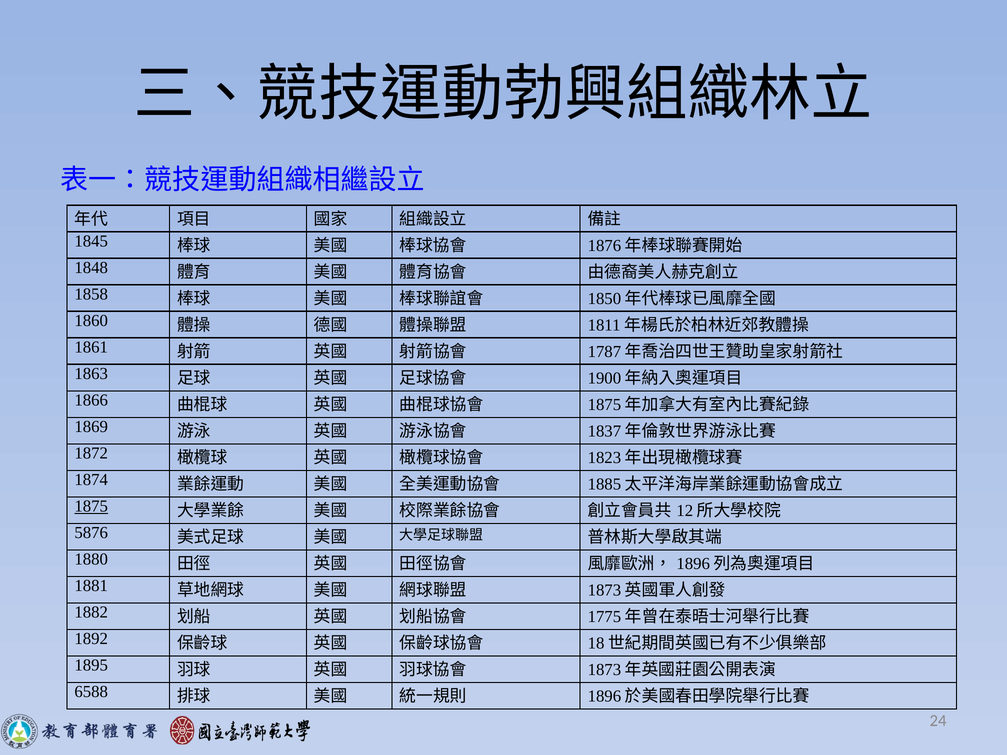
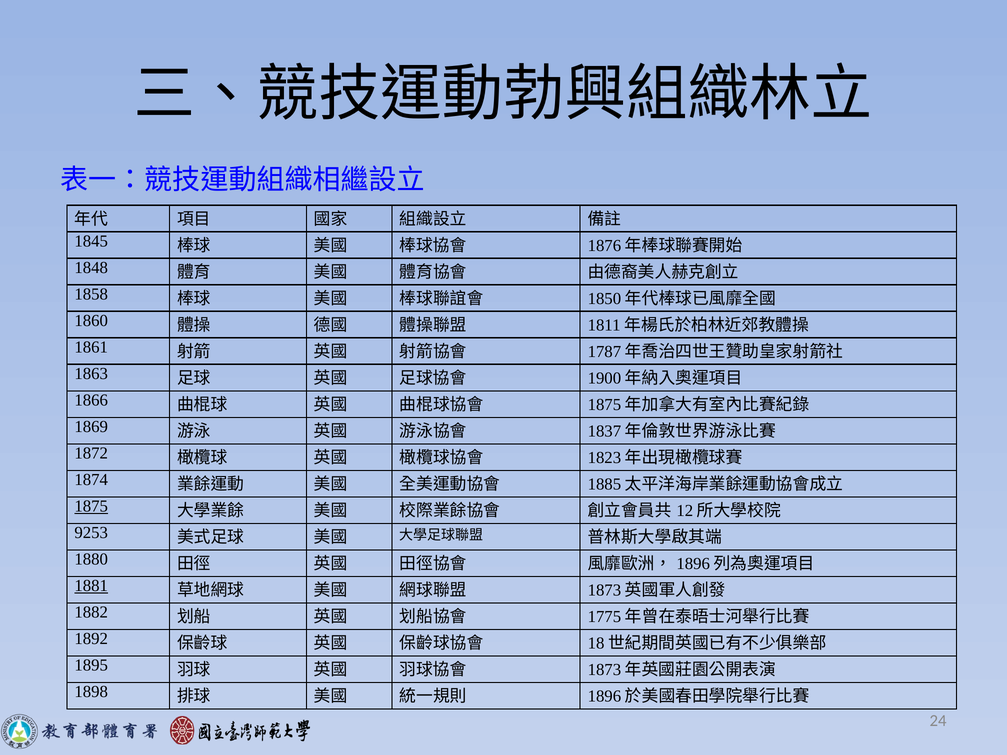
5876: 5876 -> 9253 (91, 533)
1881 underline: none -> present (91, 586)
6588: 6588 -> 1898 (91, 692)
